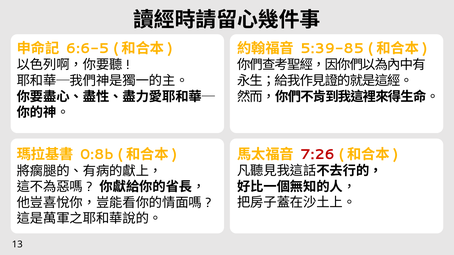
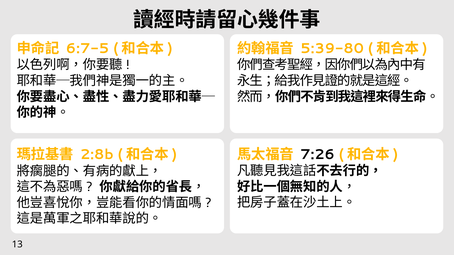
6:6-5: 6:6-5 -> 6:7-5 (87, 49)
5:39-85: 5:39-85 -> 5:39-80 (332, 49)
7:26 colour: red -> black (318, 155)
0:8b: 0:8b -> 2:8b (97, 155)
